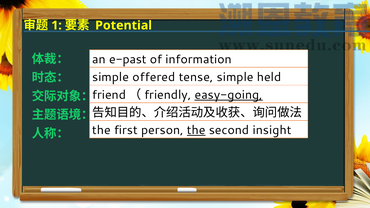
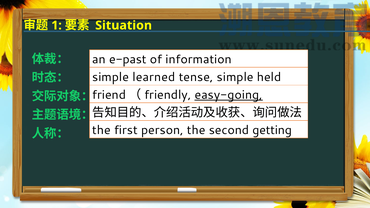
Potential: Potential -> Situation (124, 25)
offered: offered -> learned (154, 77)
the underline: present -> none (196, 130)
insight: insight -> getting (272, 130)
